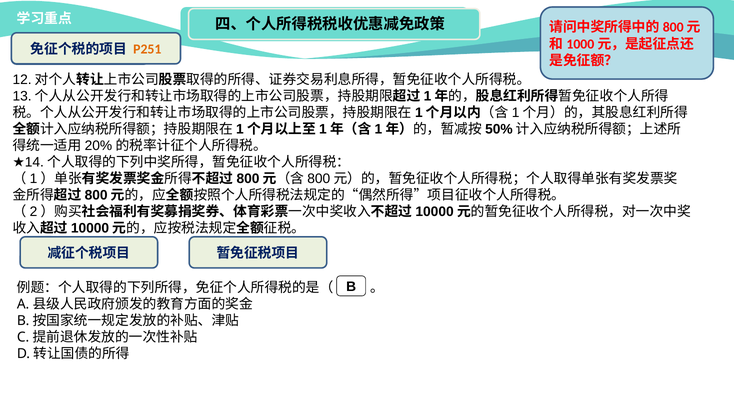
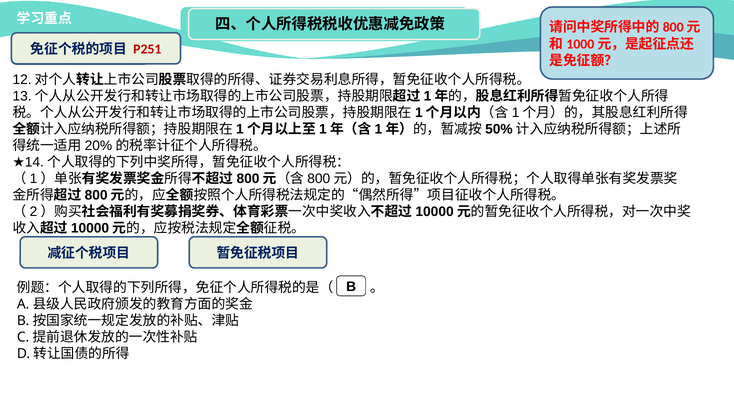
P251 colour: orange -> red (147, 49)
